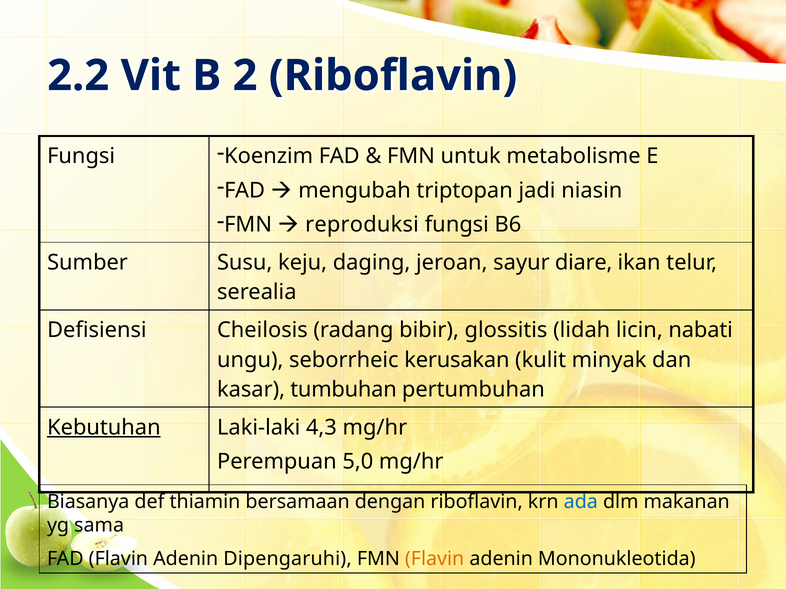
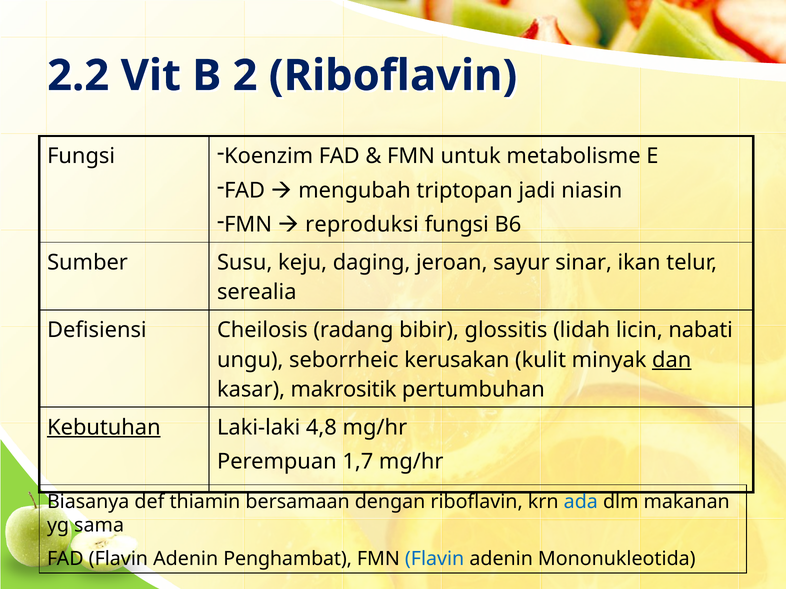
diare: diare -> sinar (584, 263)
dan underline: none -> present (672, 360)
tumbuhan: tumbuhan -> makrositik (344, 390)
4,3: 4,3 -> 4,8 (321, 428)
5,0: 5,0 -> 1,7 (358, 462)
Dipengaruhi: Dipengaruhi -> Penghambat (288, 559)
Flavin colour: orange -> blue (435, 559)
